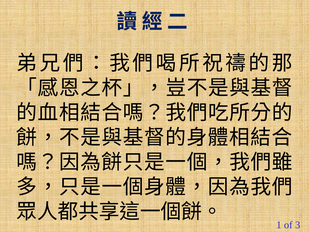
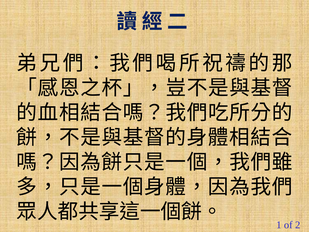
3: 3 -> 2 (298, 225)
